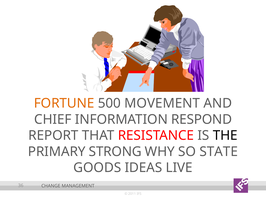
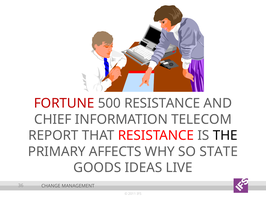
FORTUNE colour: orange -> red (64, 103)
500 MOVEMENT: MOVEMENT -> RESISTANCE (162, 103)
RESPOND: RESPOND -> TELECOM (202, 119)
STRONG: STRONG -> AFFECTS (115, 151)
